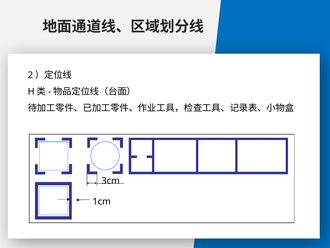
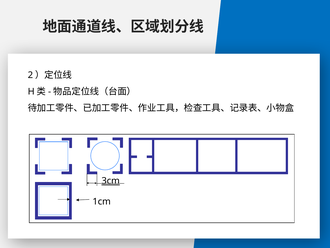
3cm underline: none -> present (111, 181)
